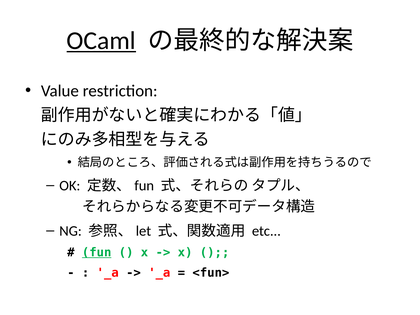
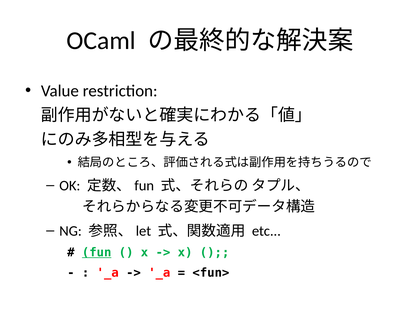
OCaml underline: present -> none (101, 41)
